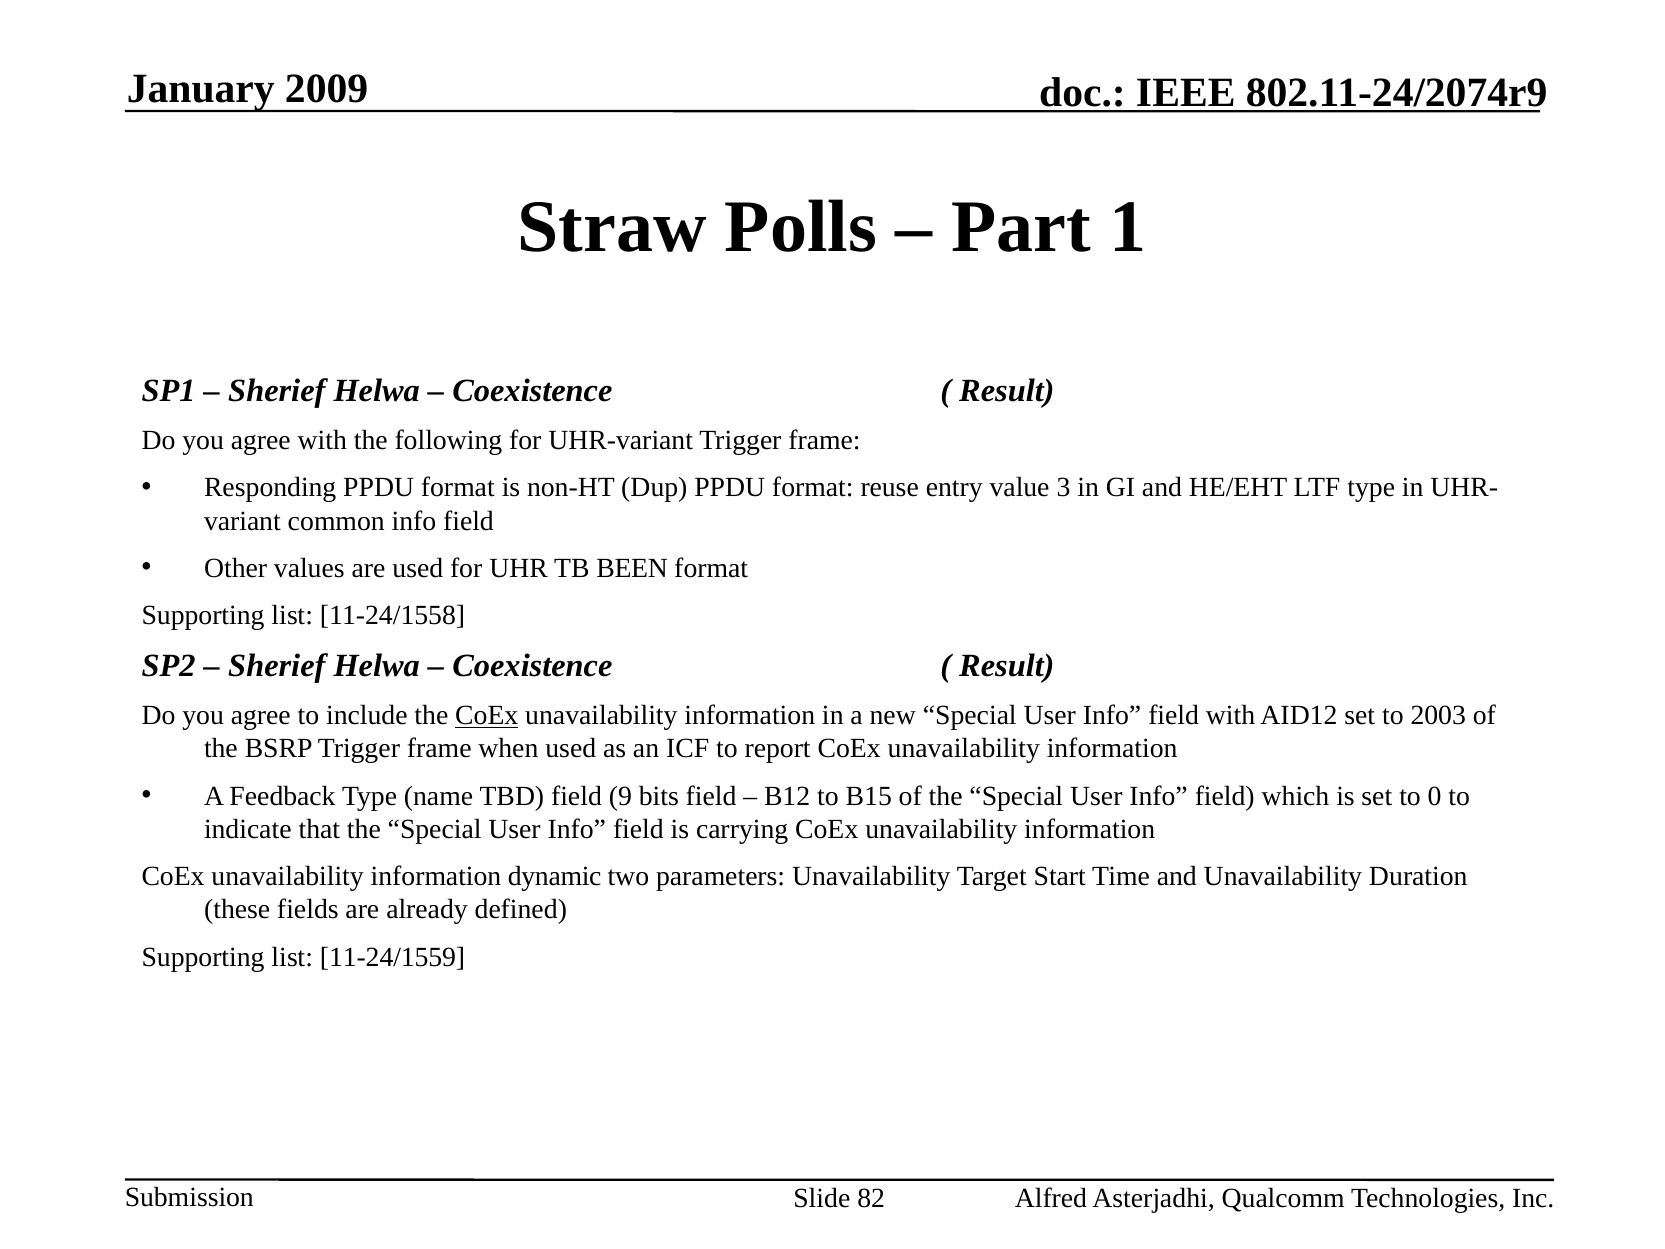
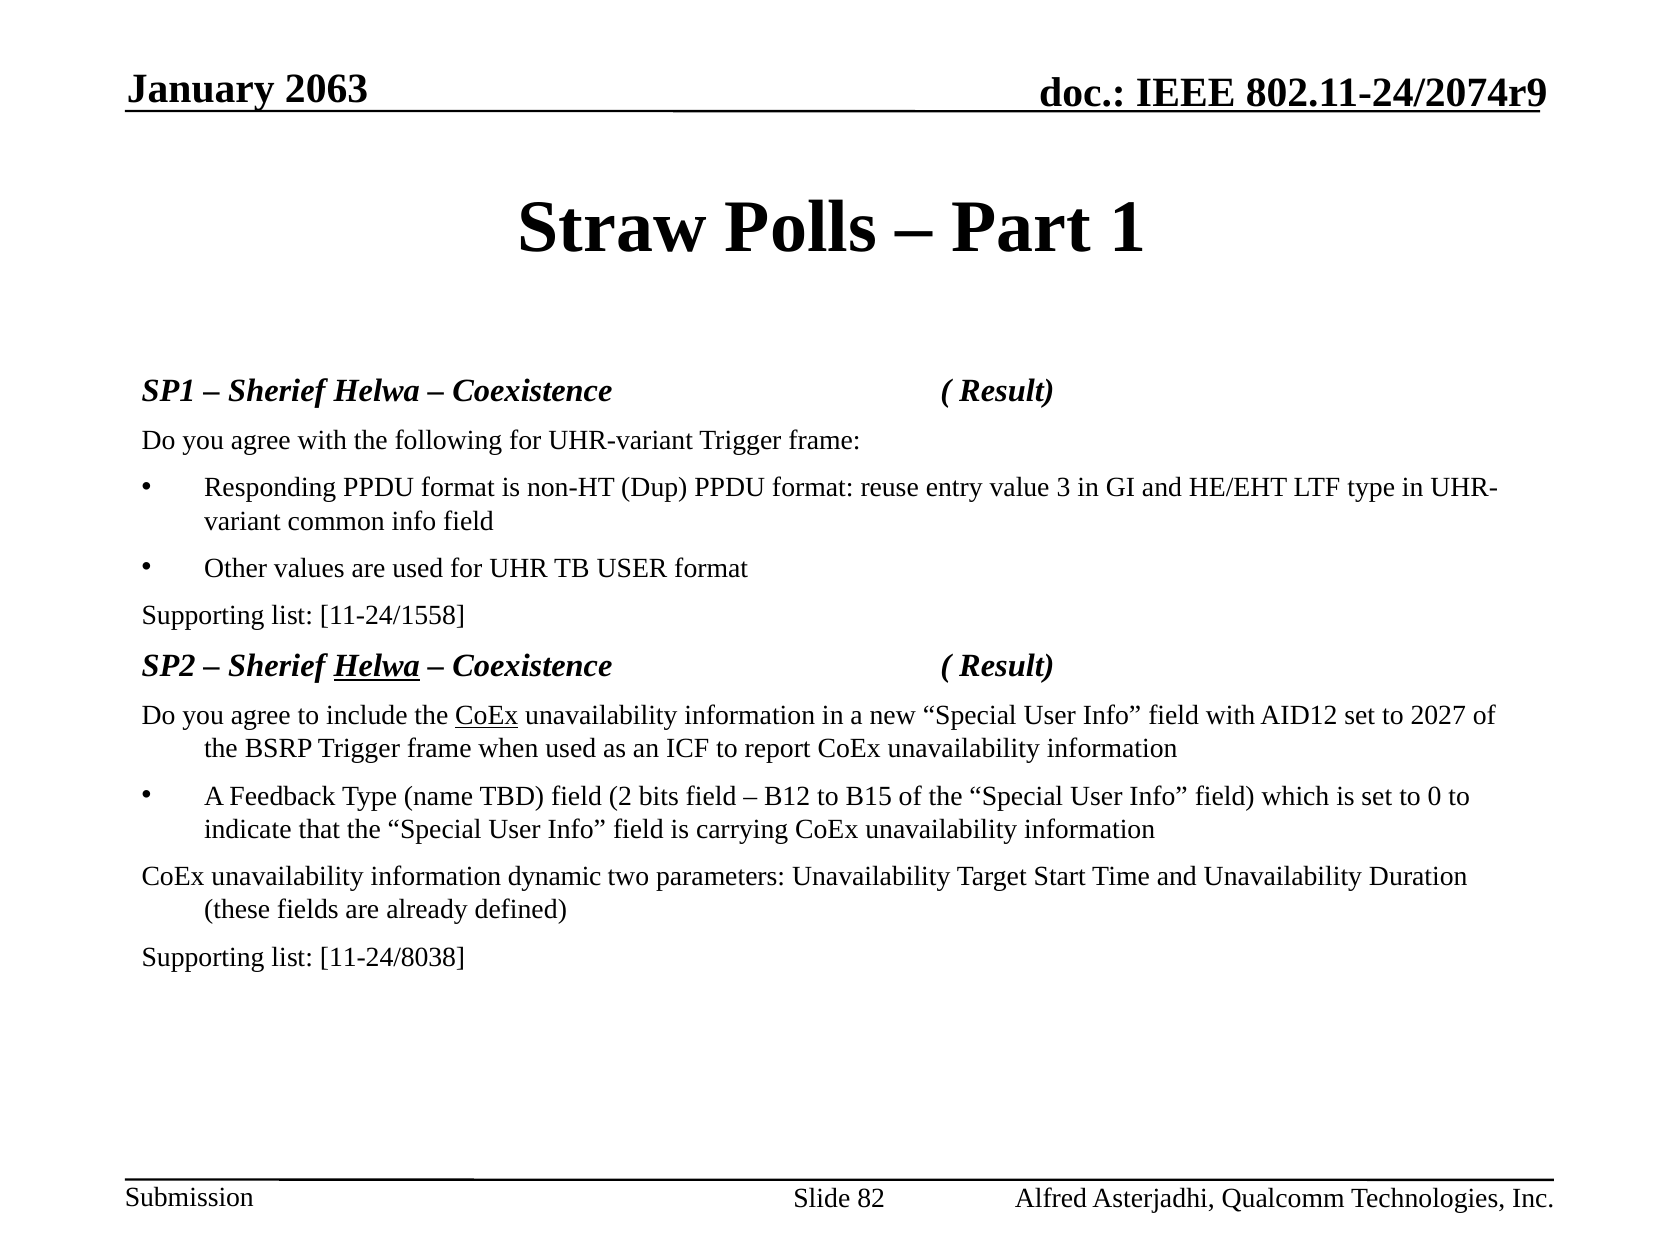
2009: 2009 -> 2063 (327, 88)
TB BEEN: BEEN -> USER (632, 568)
Helwa underline: none -> present (377, 666)
2003: 2003 -> 2027 (1438, 715)
9: 9 -> 2 (620, 796)
11-24/1559: 11-24/1559 -> 11-24/8038 (393, 957)
